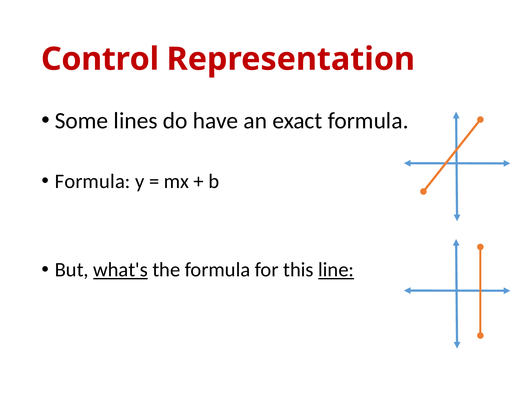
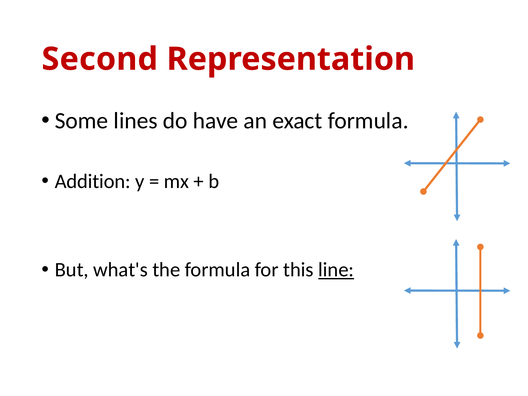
Control: Control -> Second (100, 59)
Formula: Formula -> Addition (93, 181)
what's underline: present -> none (121, 270)
